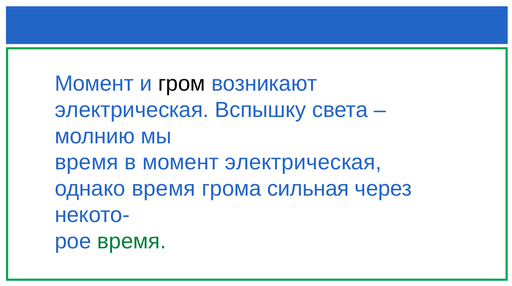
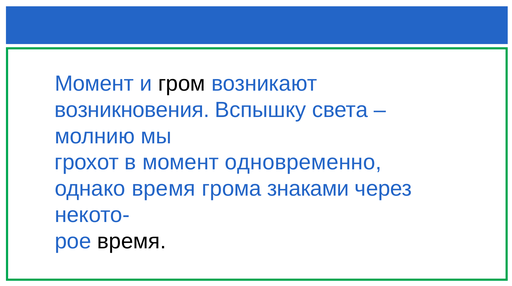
электрическая: электрическая -> возникновения (132, 110)
время: время -> грохот (87, 162)
момент электрическая: электрическая -> одновременно (303, 162)
сильная: сильная -> знаками (308, 188)
время colour: green -> black (132, 241)
